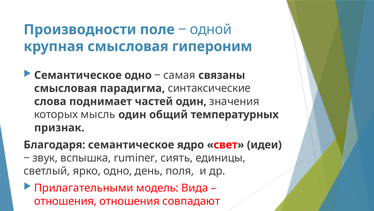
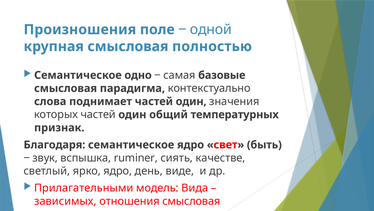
Производности: Производности -> Произношения (80, 29)
гипероним: гипероним -> полностью (212, 46)
связаны: связаны -> базовые (222, 75)
синтаксические: синтаксические -> контекстуально (209, 88)
которых мысль: мысль -> частей (98, 114)
идеи: идеи -> быть (264, 144)
единицы: единицы -> качестве (221, 157)
ярко одно: одно -> ядро (118, 171)
поля: поля -> виде (180, 171)
отношения: отношения -> зависимых (65, 201)
отношения совпадают: совпадают -> смысловая (191, 201)
